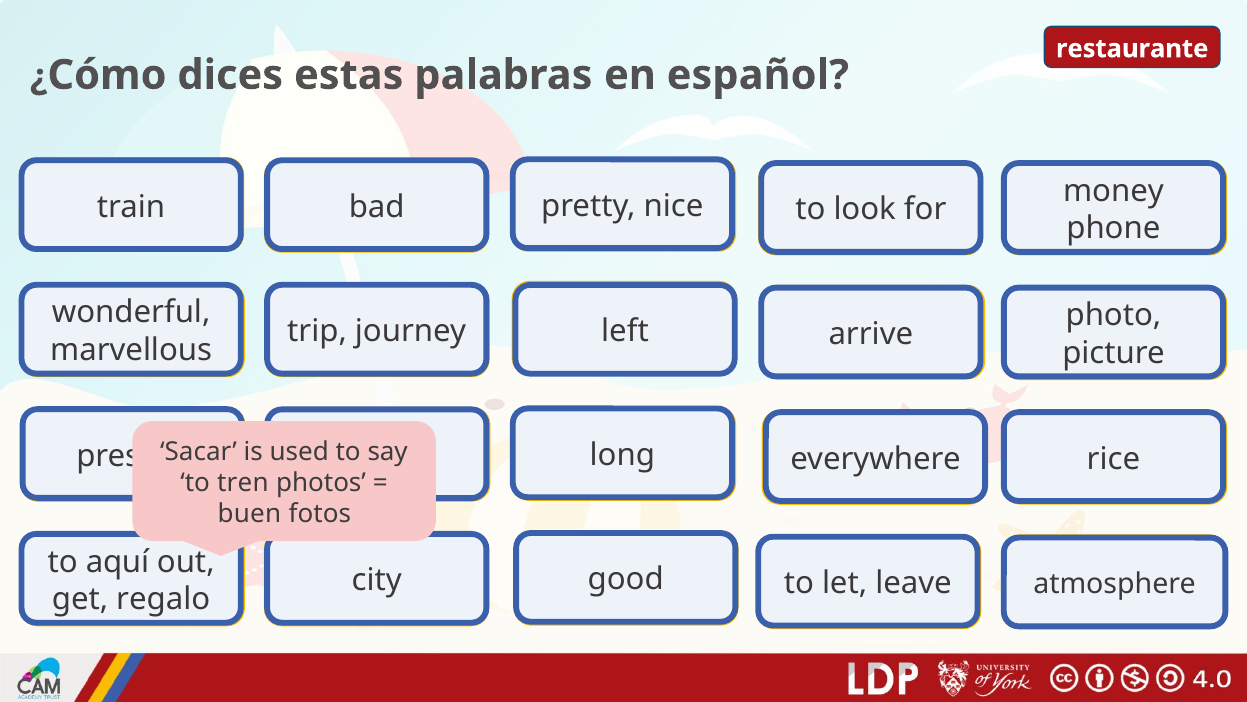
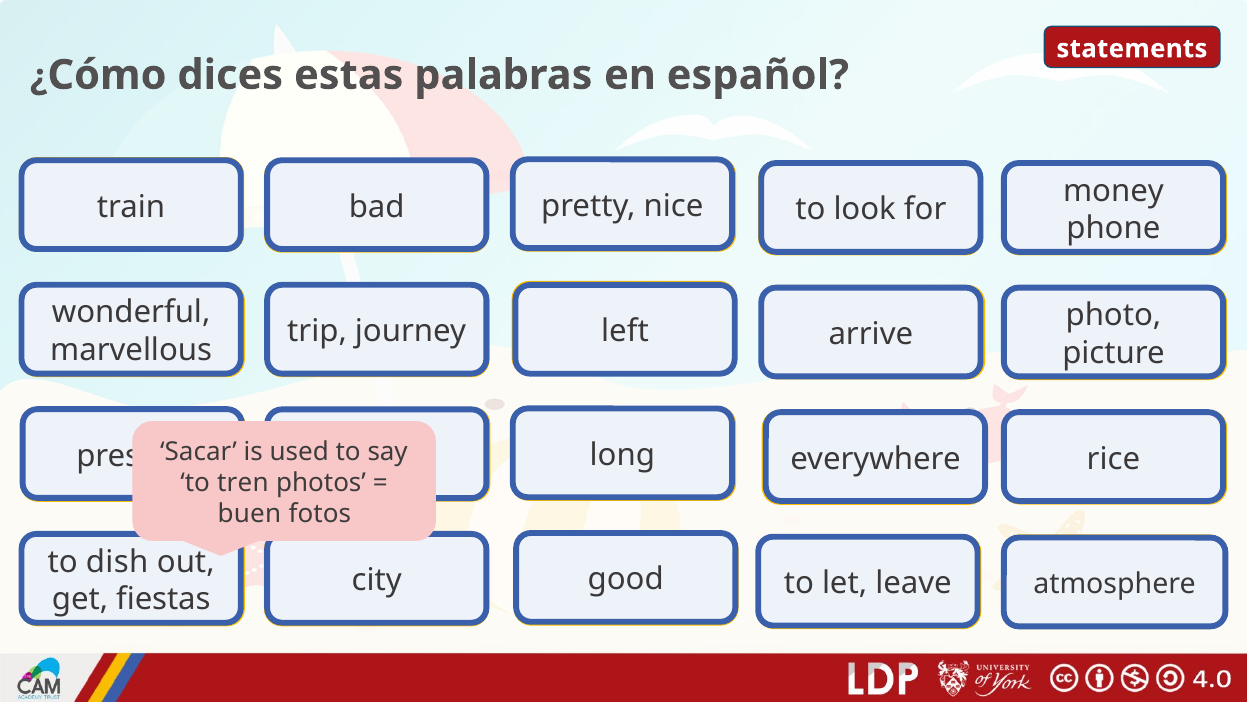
restaurante: restaurante -> statements (1132, 49)
aquí: aquí -> dish (117, 561)
get regalo: regalo -> fiestas (163, 599)
